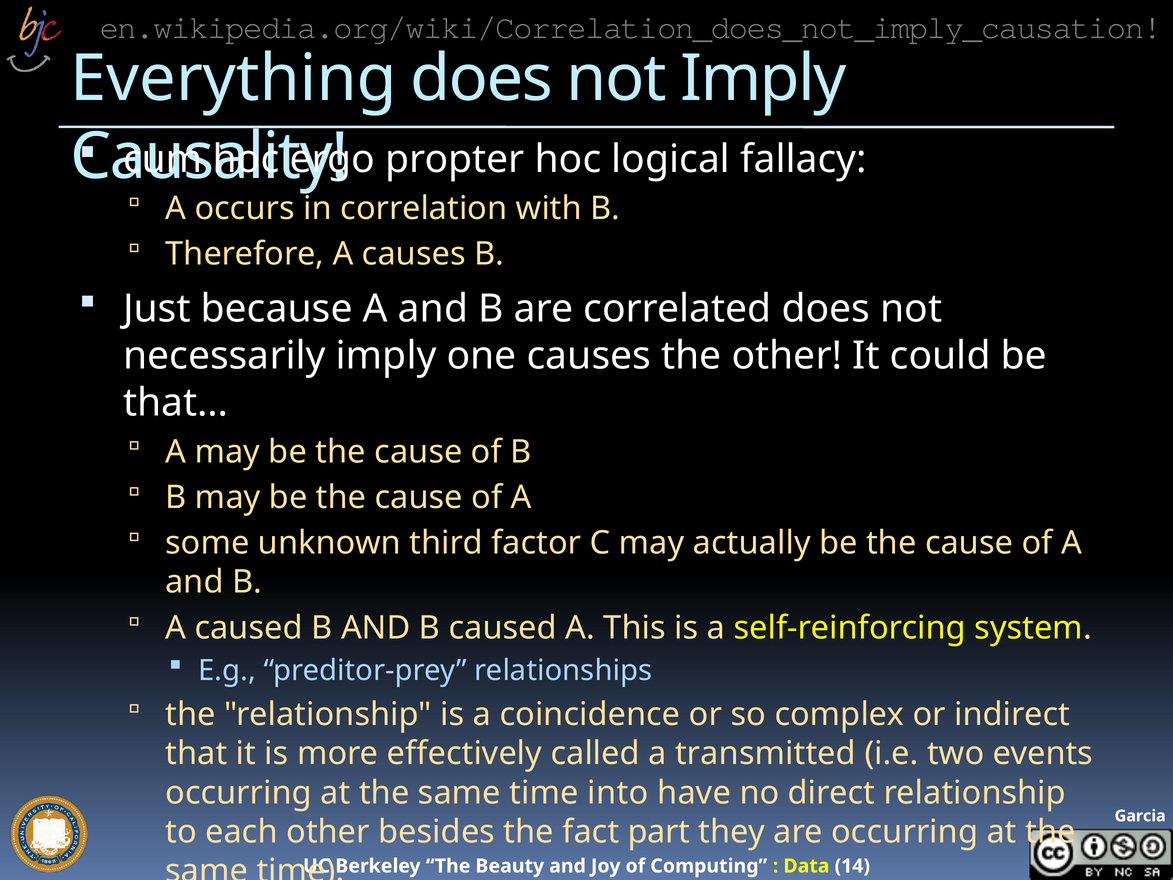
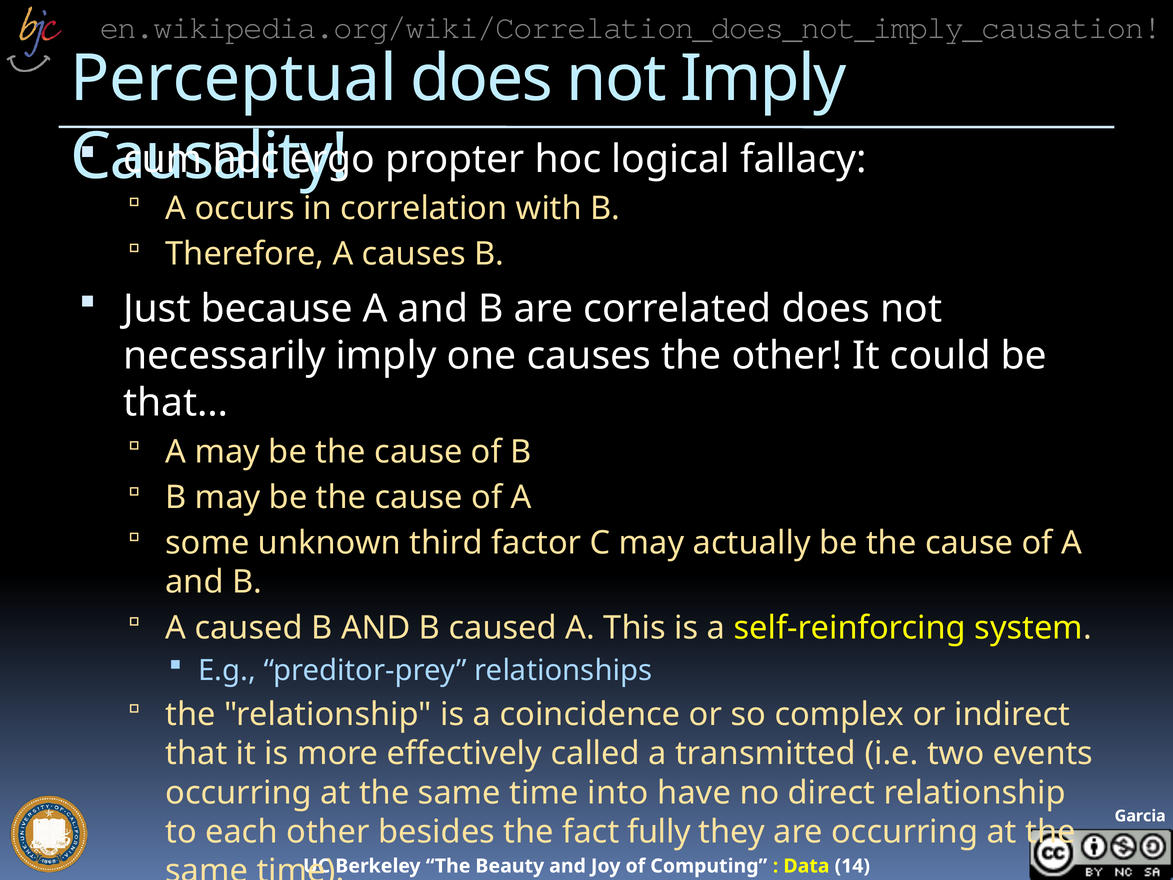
Everything: Everything -> Perceptual (234, 79)
part: part -> fully (659, 832)
